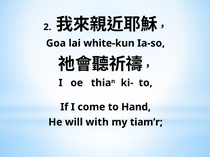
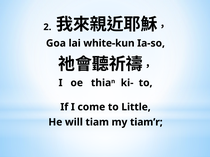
Hand: Hand -> Little (136, 107)
with: with -> tiam (97, 122)
